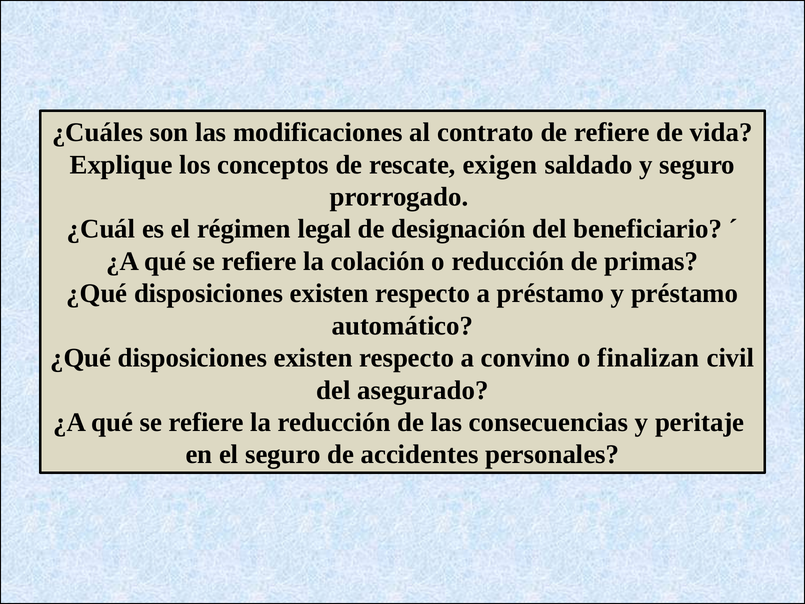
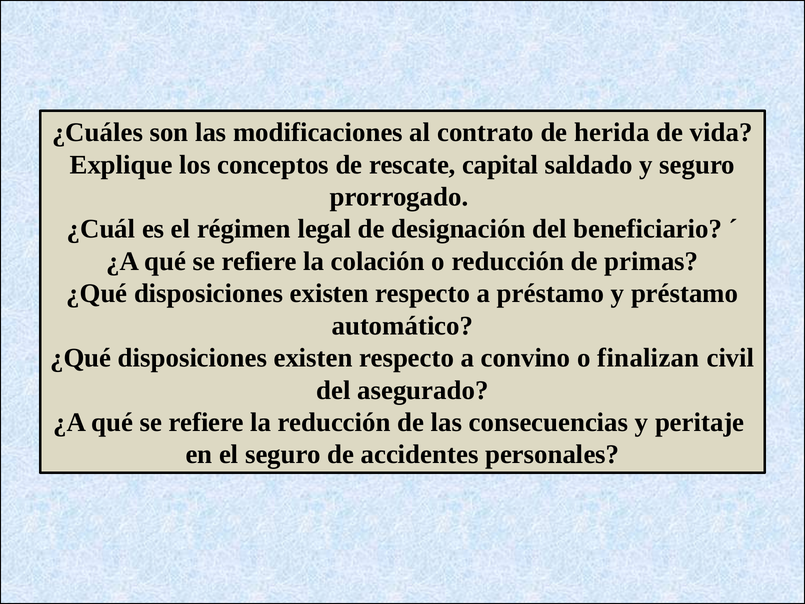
de refiere: refiere -> herida (612, 132)
exigen: exigen -> capital (500, 165)
